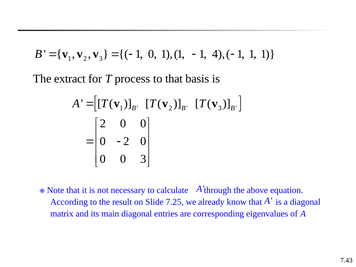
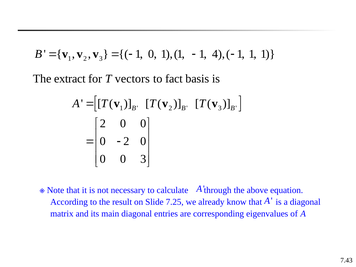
process: process -> vectors (132, 79)
to that: that -> fact (174, 79)
